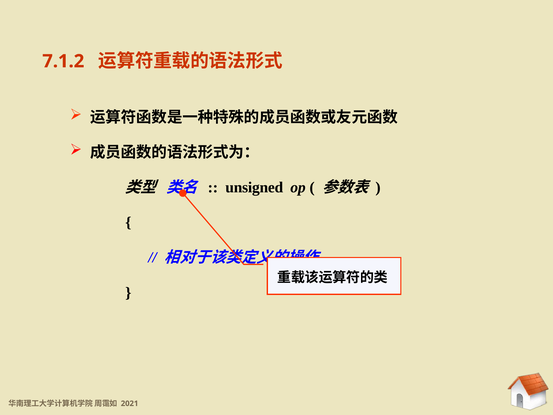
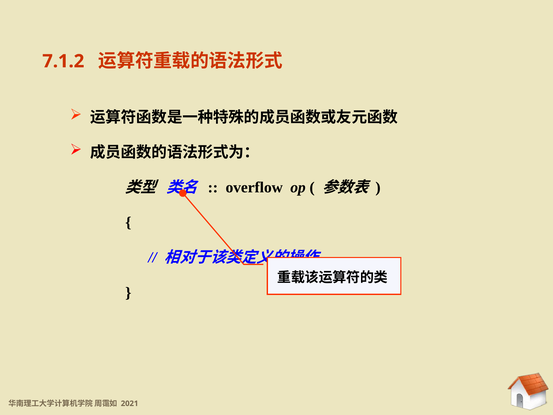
unsigned: unsigned -> overflow (254, 187)
